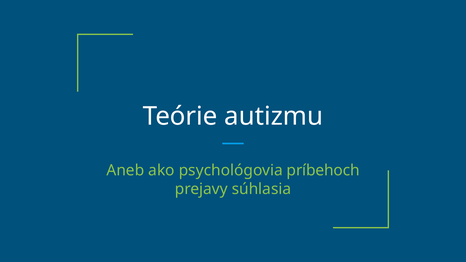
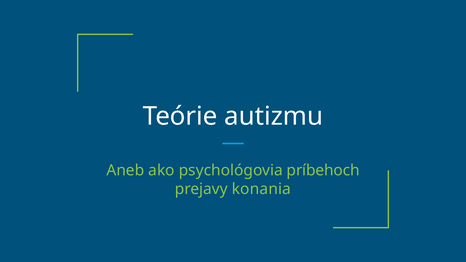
súhlasia: súhlasia -> konania (261, 189)
